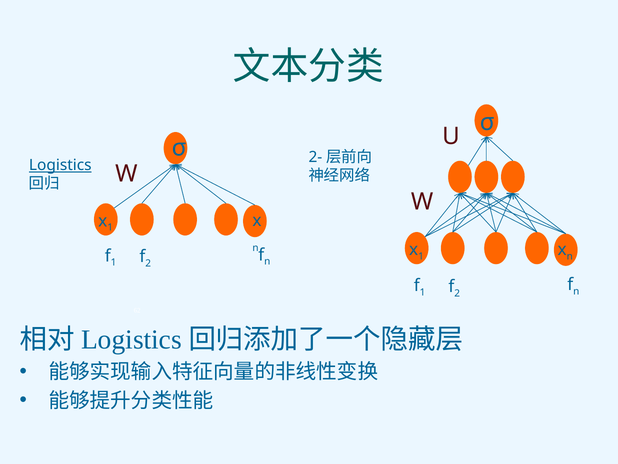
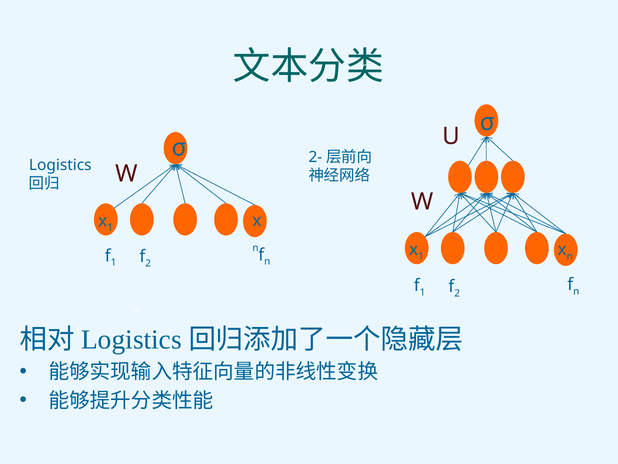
Logistics underline: present -> none (60, 165)
